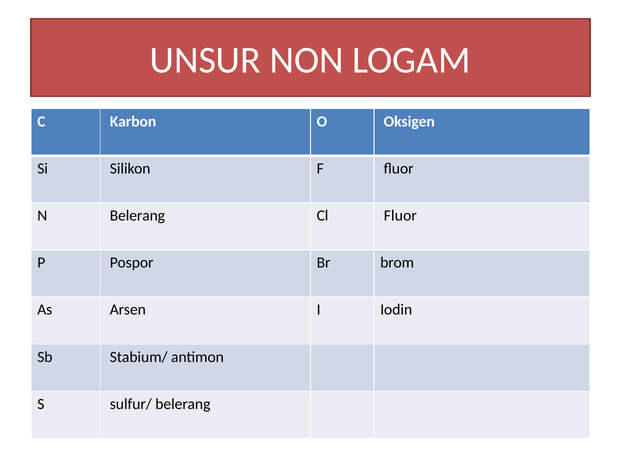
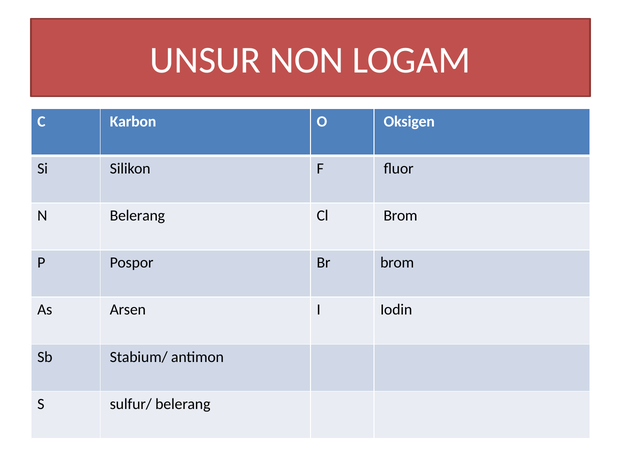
Cl Fluor: Fluor -> Brom (401, 216)
